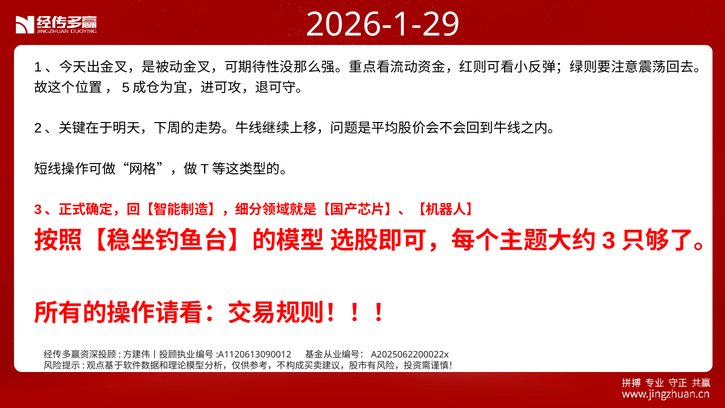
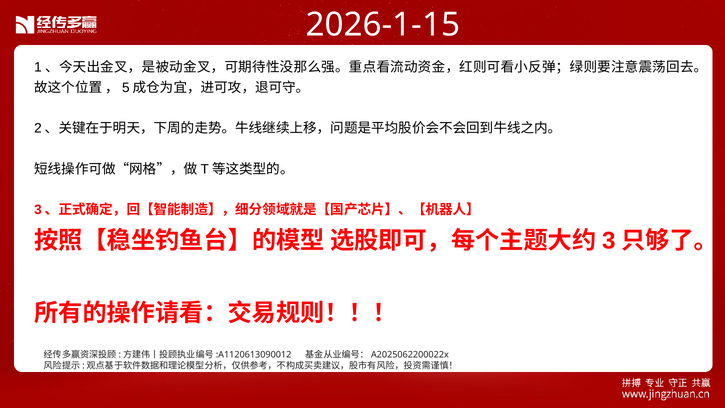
2026-1-29: 2026-1-29 -> 2026-1-15 (383, 25)
